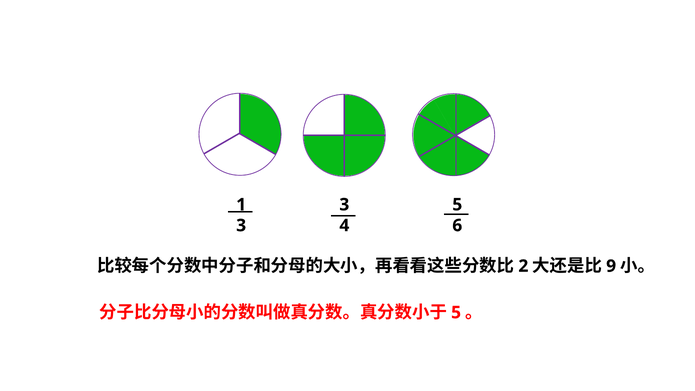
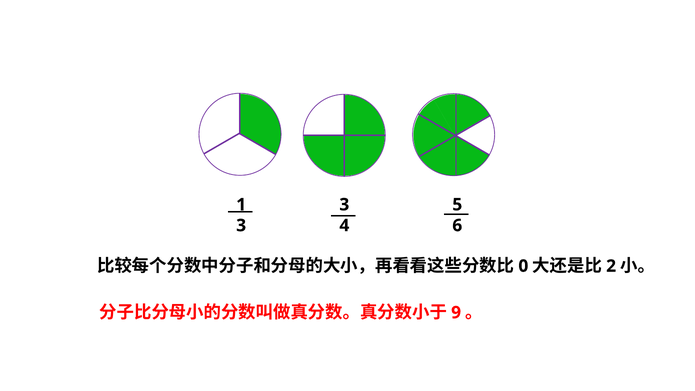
2: 2 -> 0 (523, 266)
9: 9 -> 2 (611, 266)
5: 5 -> 9 (456, 312)
